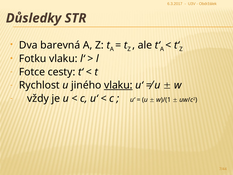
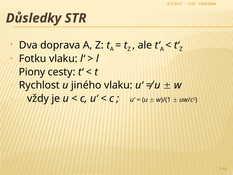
barevná: barevná -> doprava (60, 45)
Fotce: Fotce -> Piony (32, 72)
vlaku underline: present -> none (118, 85)
